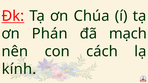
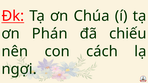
mạch: mạch -> chiếu (128, 34)
kính: kính -> ngợi (19, 69)
